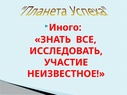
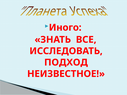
УЧАСТИЕ: УЧАСТИЕ -> ПОДХОД (66, 63)
